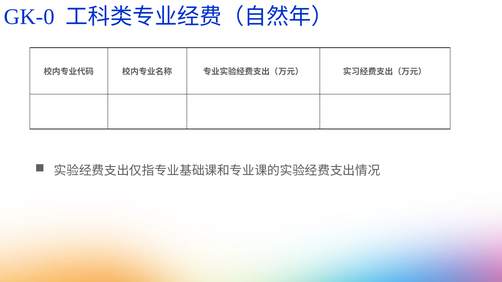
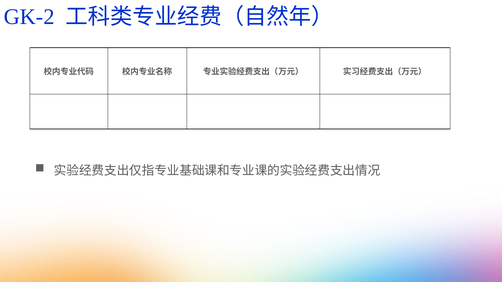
GK-0: GK-0 -> GK-2 (29, 17)
